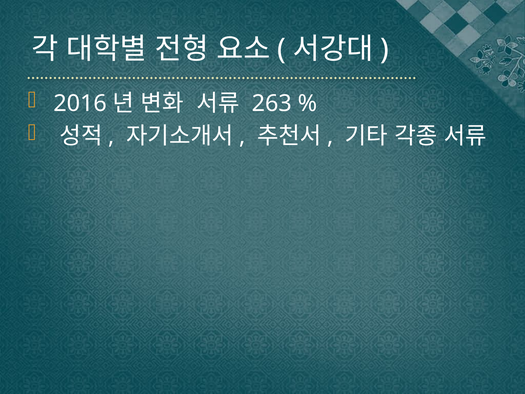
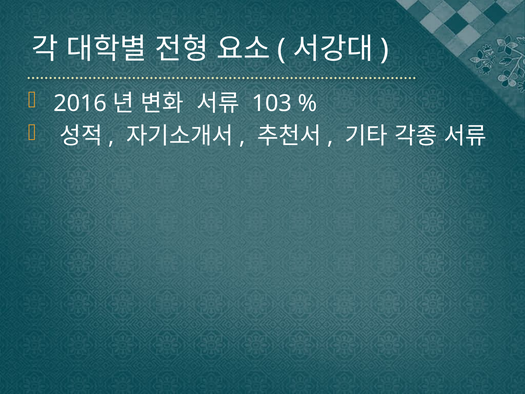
263: 263 -> 103 (272, 103)
